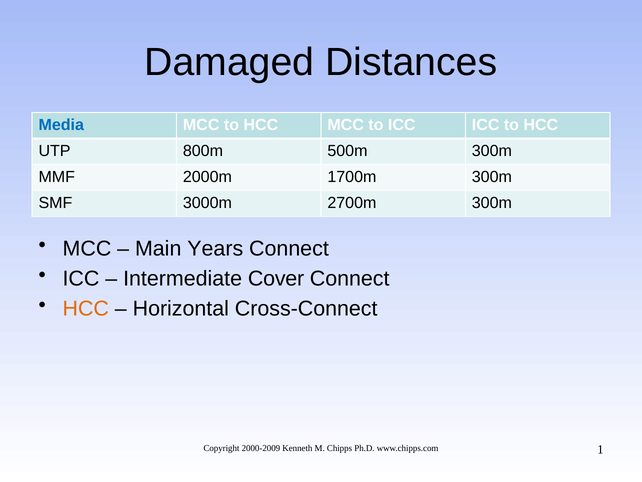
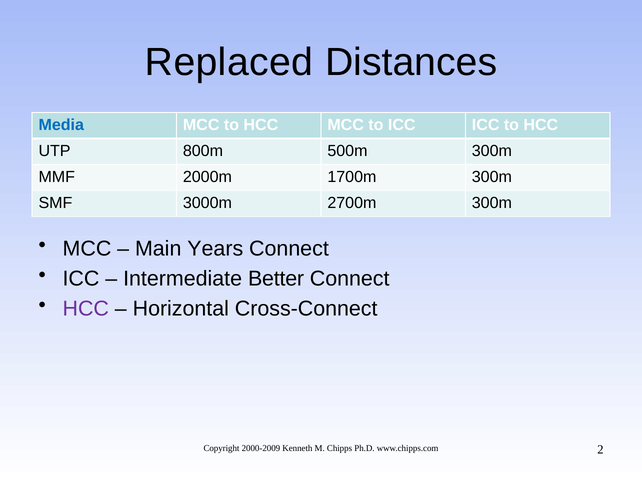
Damaged: Damaged -> Replaced (229, 62)
Cover: Cover -> Better (276, 278)
HCC colour: orange -> purple (86, 308)
1: 1 -> 2 (600, 449)
